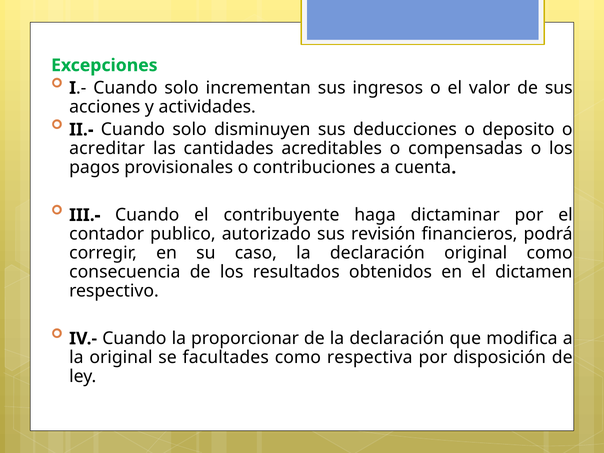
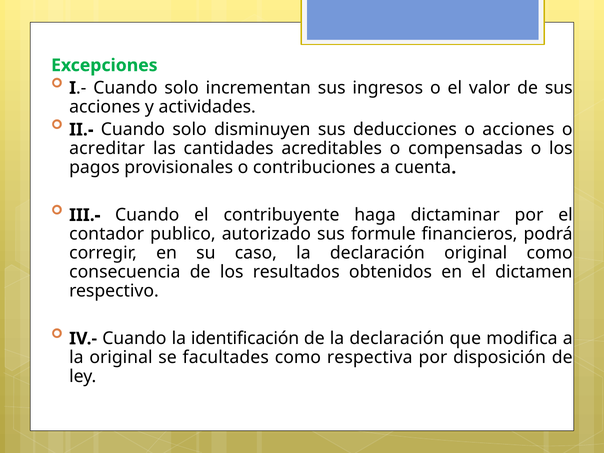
o deposito: deposito -> acciones (518, 130)
revisión: revisión -> formule (383, 234)
proporcionar: proporcionar -> identificación (245, 339)
